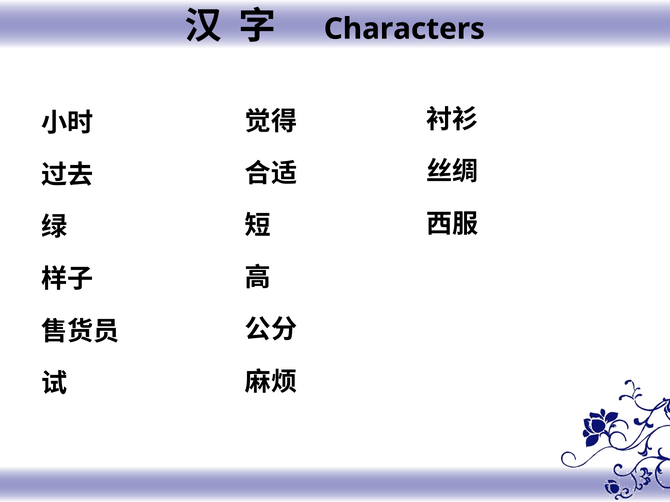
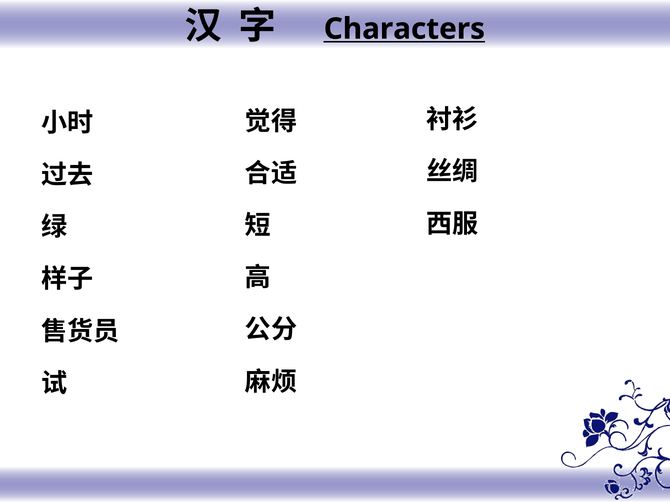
Characters underline: none -> present (404, 29)
